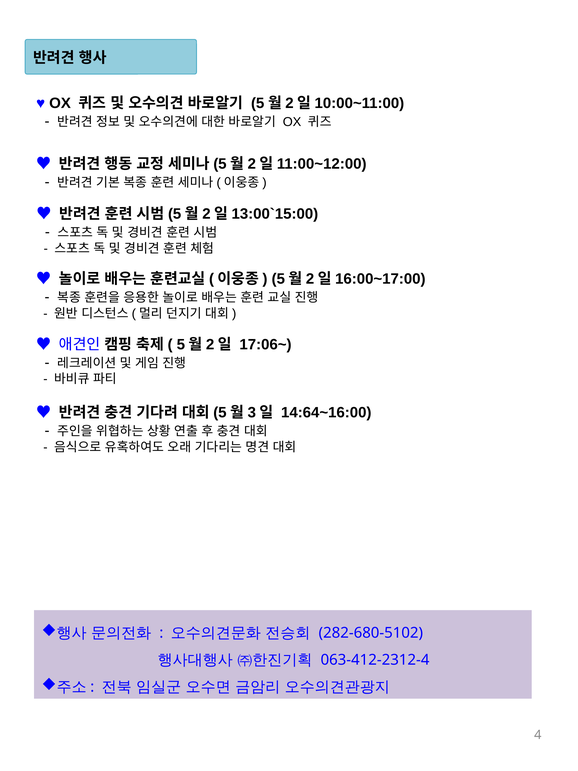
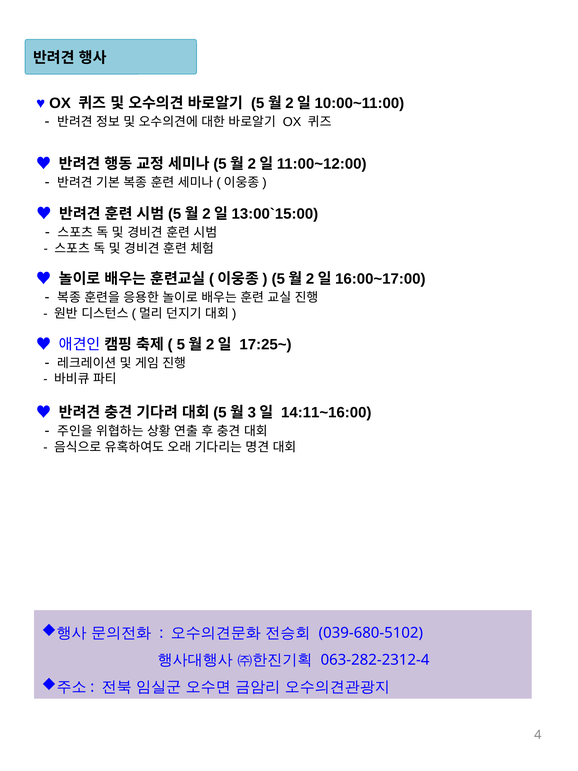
17:06~: 17:06~ -> 17:25~ (266, 344)
14:64~16:00: 14:64~16:00 -> 14:11~16:00 (326, 412)
282-680-5102: 282-680-5102 -> 039-680-5102 (371, 633)
063-412-2312-4: 063-412-2312-4 -> 063-282-2312-4 (375, 660)
